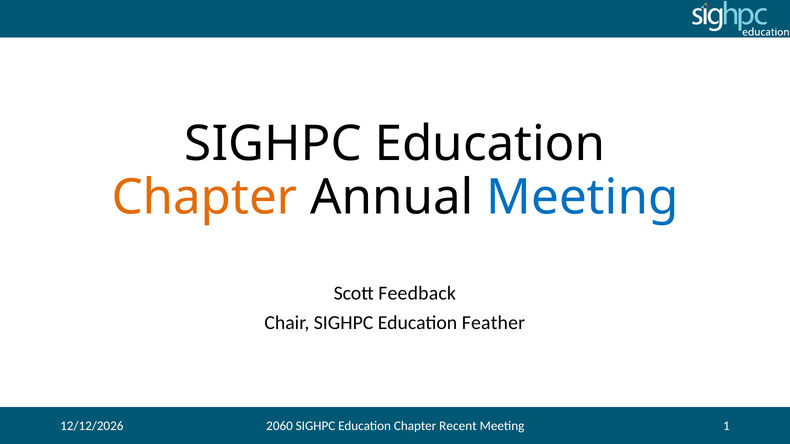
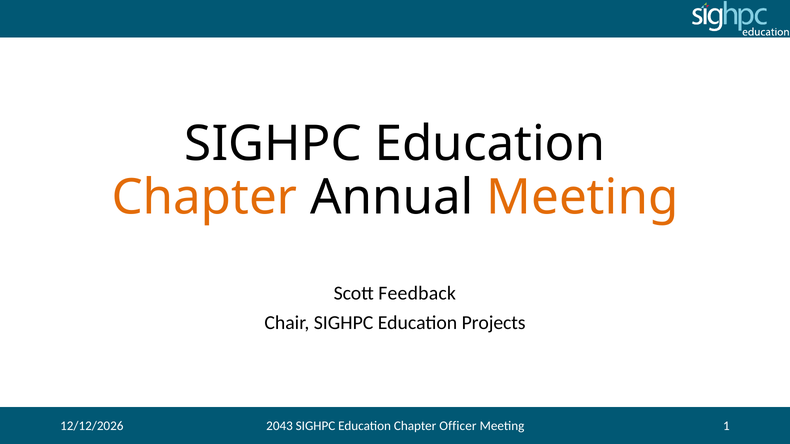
Meeting colour: blue -> orange (582, 197)
Feather: Feather -> Projects (494, 323)
2060: 2060 -> 2043 (280, 426)
Recent: Recent -> Officer (458, 426)
